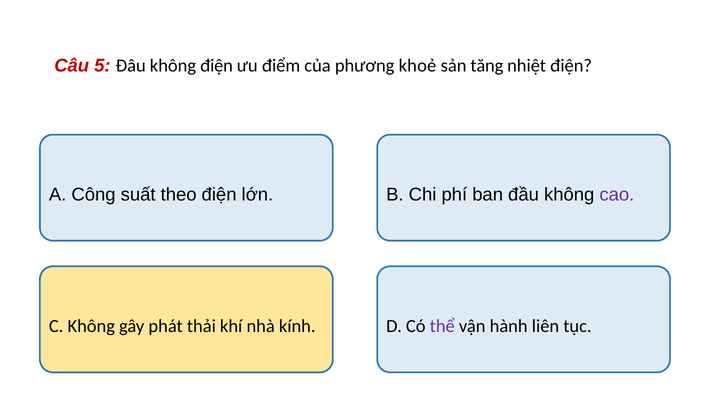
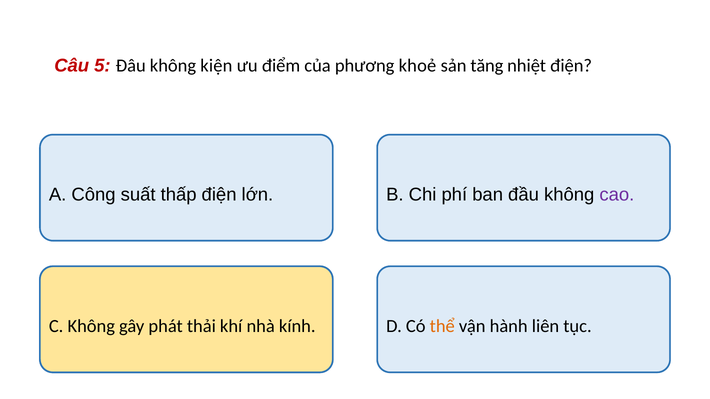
không điện: điện -> kiện (216, 66)
theo: theo -> thấp (179, 195)
thể colour: purple -> orange (442, 326)
